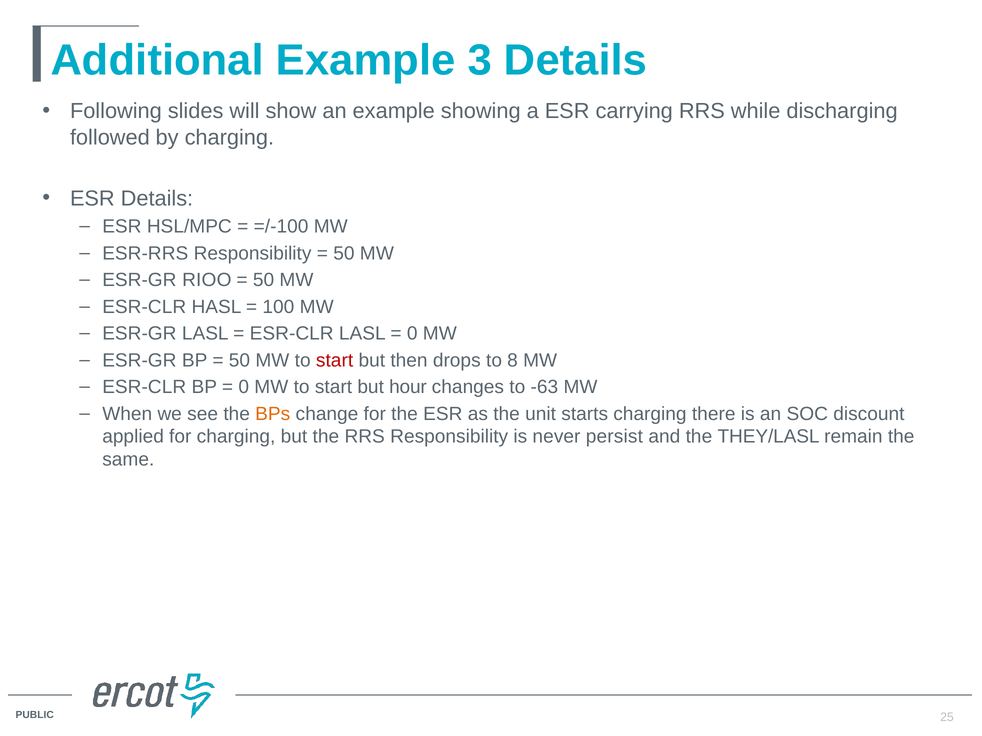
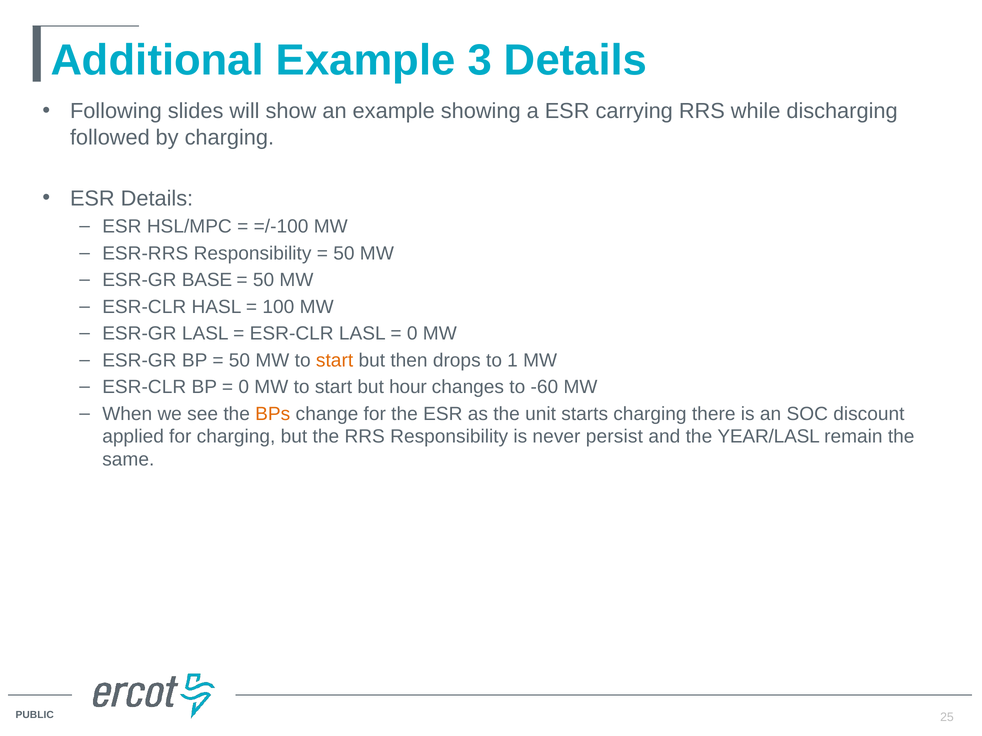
RIOO: RIOO -> BASE (207, 280)
start colour: red -> orange (335, 361)
8: 8 -> 1 (513, 361)
-63: -63 -> -60 (544, 387)
THEY/LASL: THEY/LASL -> YEAR/LASL (769, 437)
